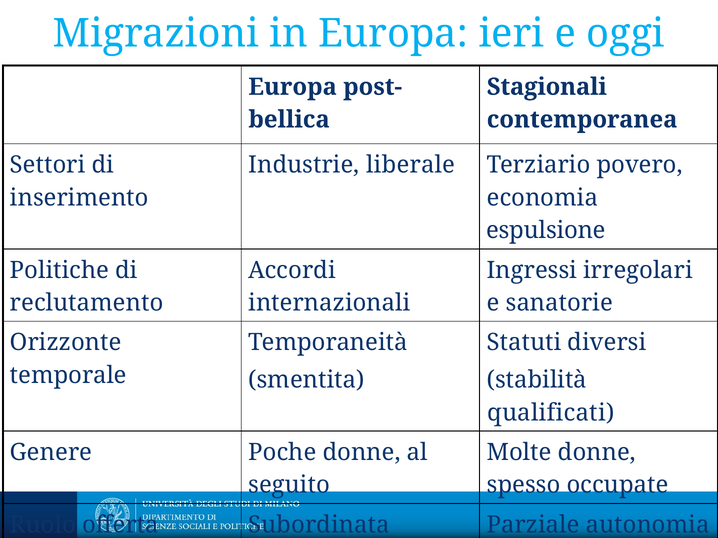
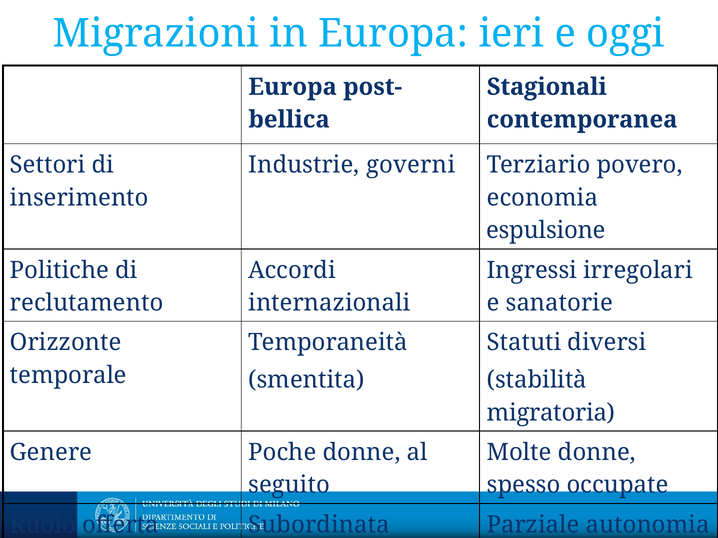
liberale: liberale -> governi (411, 165)
qualificati: qualificati -> migratoria (551, 413)
